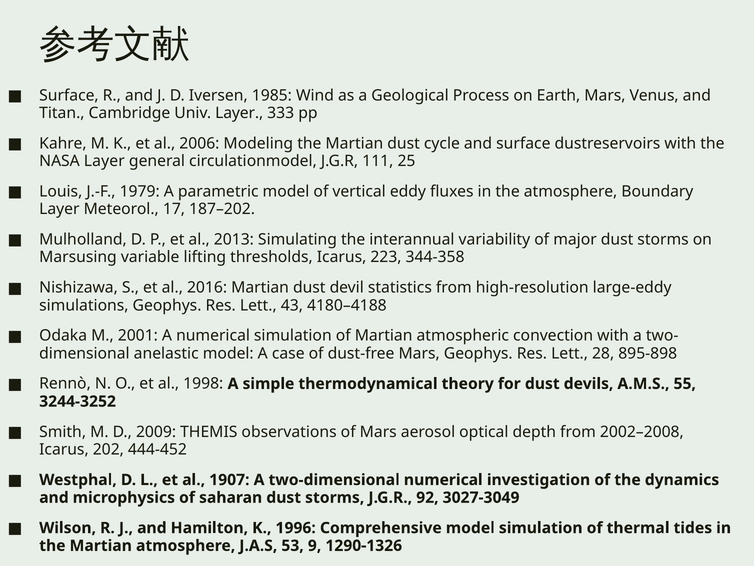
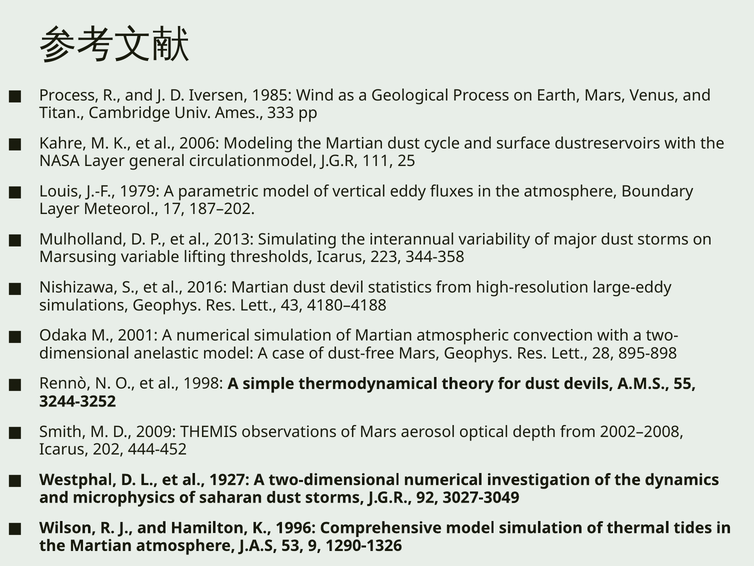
Surface: Surface -> Process (69, 95)
Univ Layer: Layer -> Ames (239, 113)
1907: 1907 -> 1927 (229, 479)
